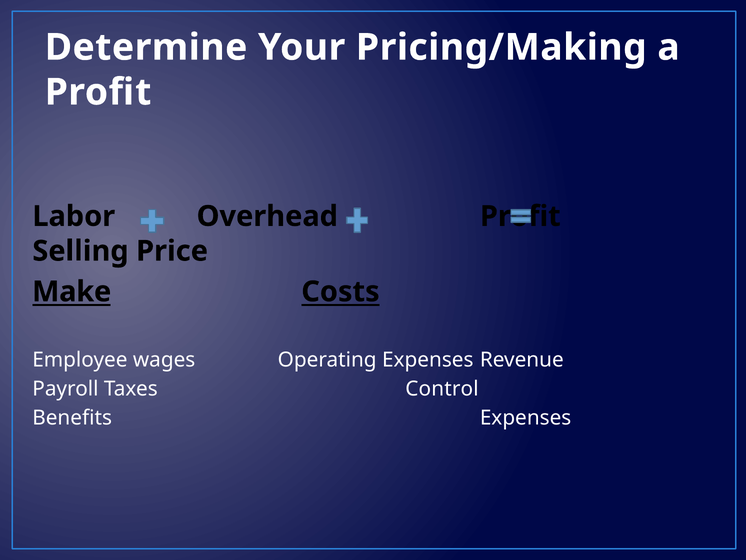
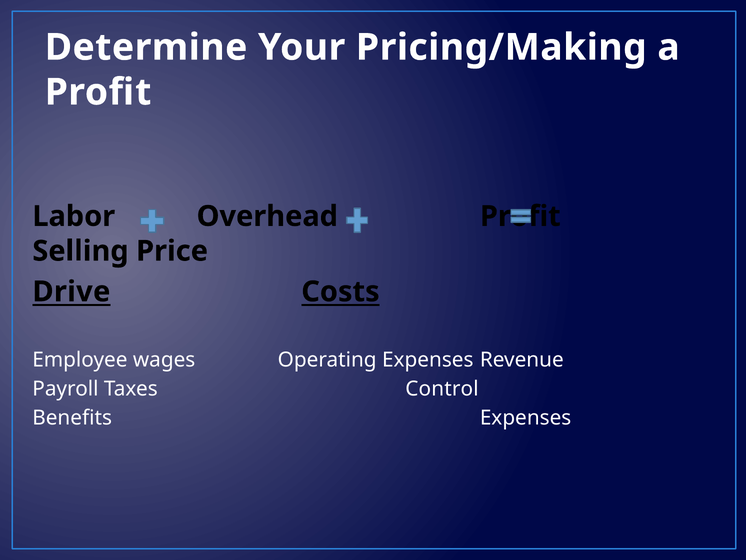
Make: Make -> Drive (71, 291)
